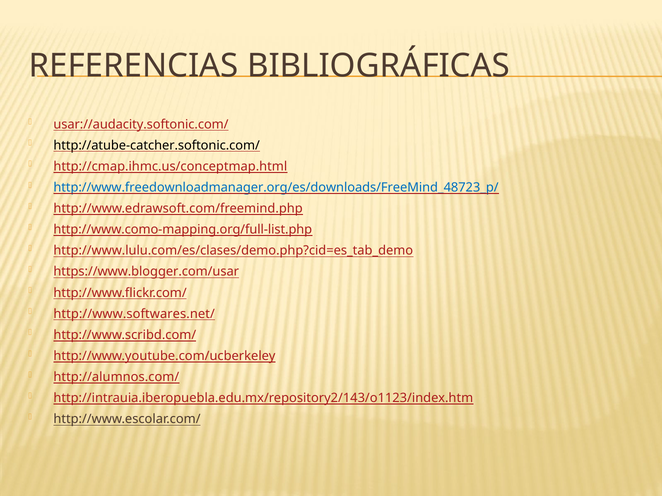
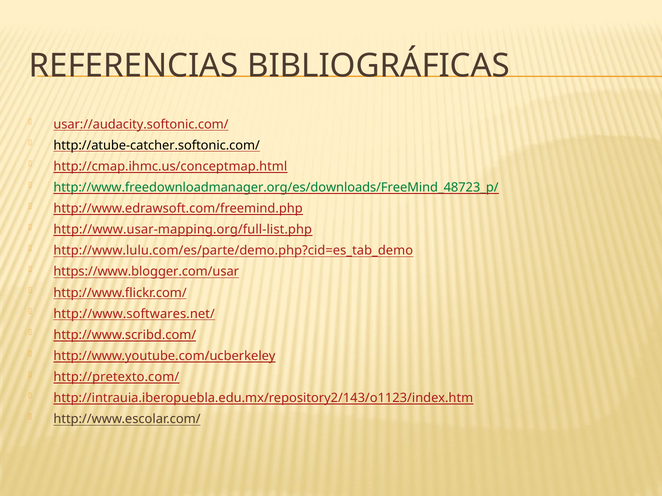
http://www.freedownloadmanager.org/es/downloads/FreeMind_48723_p/ colour: blue -> green (276, 188)
http://www.como-mapping.org/full-list.php: http://www.como-mapping.org/full-list.php -> http://www.usar-mapping.org/full-list.php (183, 230)
http://www.lulu.com/es/clases/demo.php?cid=es_tab_demo: http://www.lulu.com/es/clases/demo.php?cid=es_tab_demo -> http://www.lulu.com/es/parte/demo.php?cid=es_tab_demo (233, 251)
http://alumnos.com/: http://alumnos.com/ -> http://pretexto.com/ (116, 377)
